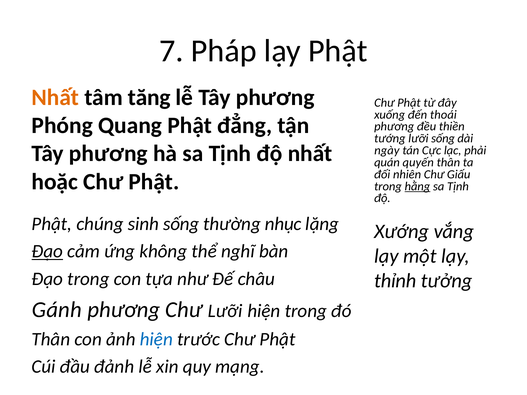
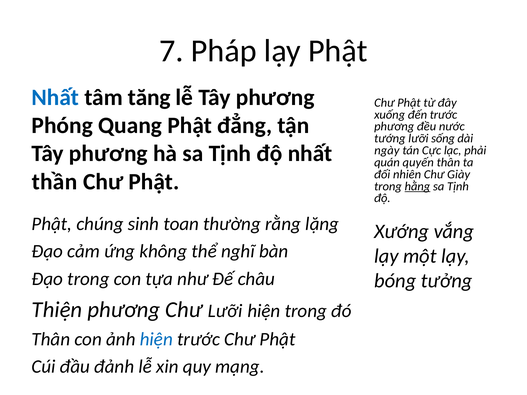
Nhất colour: orange -> blue (55, 97)
đến thoái: thoái -> trước (443, 115)
thiền: thiền -> nước (452, 127)
Giấu: Giấu -> Giày (459, 174)
hoặc: hoặc -> thần (55, 182)
sinh sống: sống -> toan (181, 224)
nhục: nhục -> rằng (283, 224)
Đạo underline: present -> none (47, 251)
thỉnh: thỉnh -> bóng (395, 281)
Gánh: Gánh -> Thiện (57, 310)
